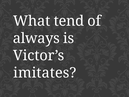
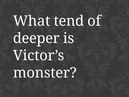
always: always -> deeper (36, 38)
imitates: imitates -> monster (45, 73)
